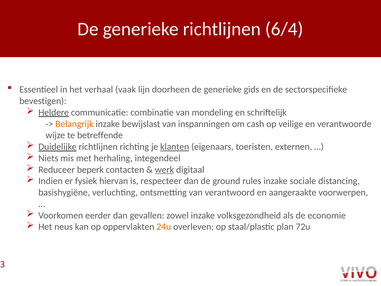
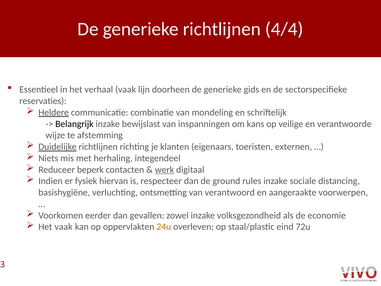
6/4: 6/4 -> 4/4 (284, 29)
bevestigen: bevestigen -> reservaties (43, 101)
Belangrijk colour: orange -> black (74, 124)
cash: cash -> kans (256, 124)
betreffende: betreffende -> afstemming (100, 135)
klanten underline: present -> none (175, 147)
Het neus: neus -> vaak (64, 227)
plan: plan -> eind (285, 227)
